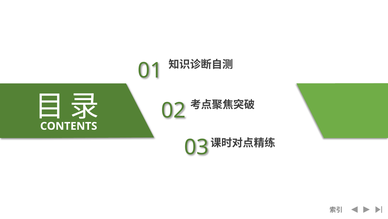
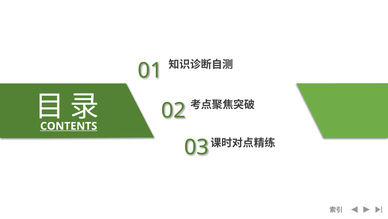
CONTENTS underline: none -> present (69, 126)
